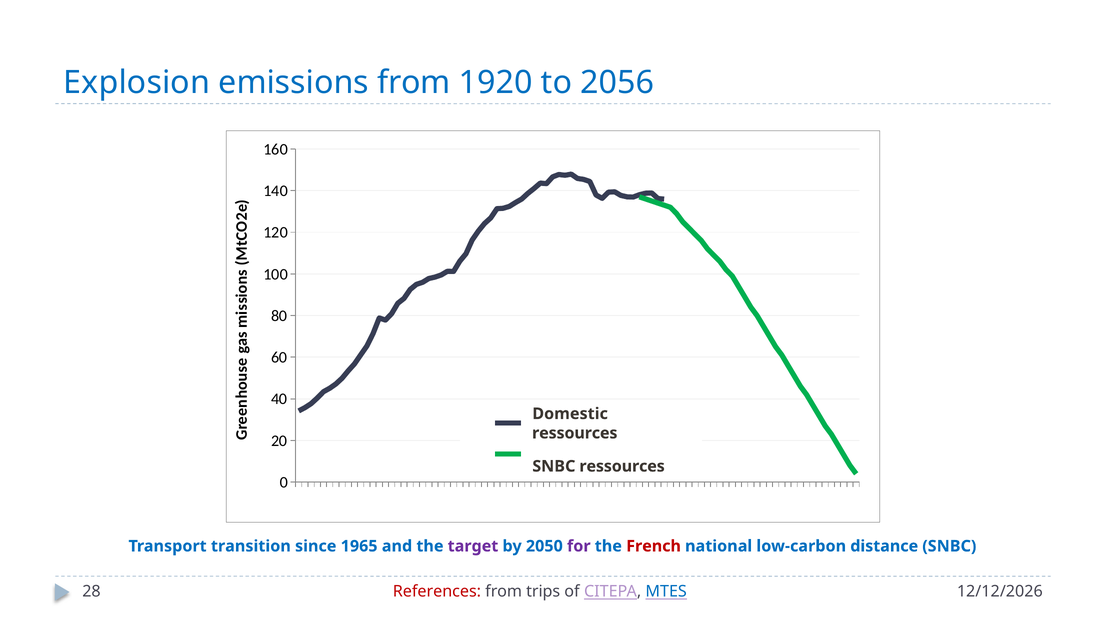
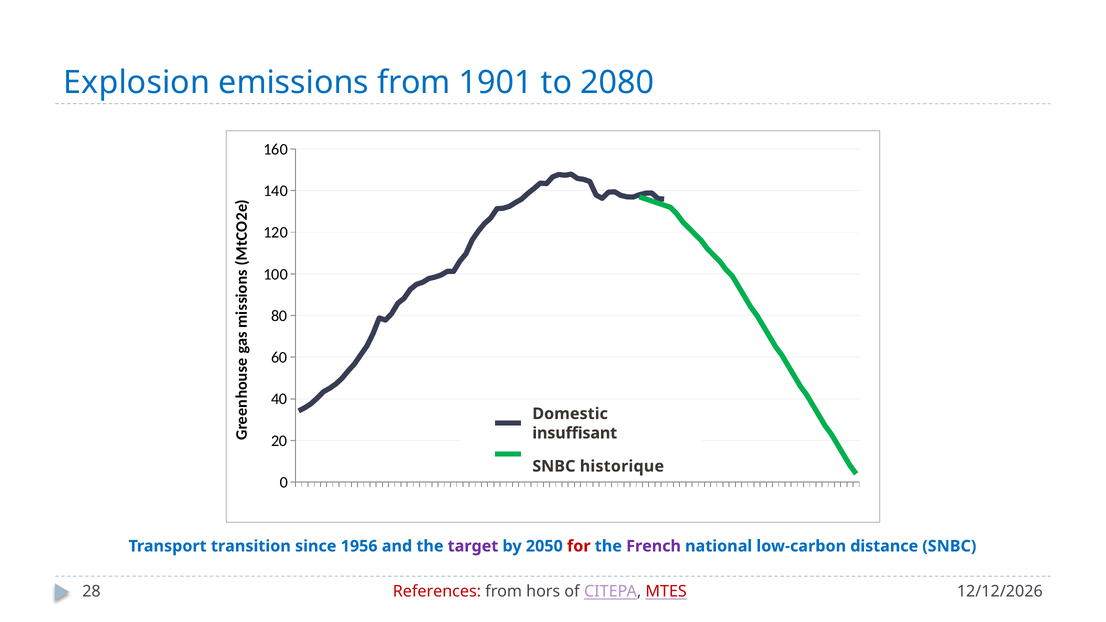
1920: 1920 -> 1901 (496, 82)
2056: 2056 -> 2080 (617, 82)
ressources: ressources -> insuffisant (575, 433)
SNBC ressources: ressources -> historique (622, 466)
1965: 1965 -> 1956 (359, 546)
for colour: purple -> red (579, 546)
French colour: red -> purple (654, 546)
trips: trips -> hors (543, 591)
MTES colour: blue -> red (666, 591)
